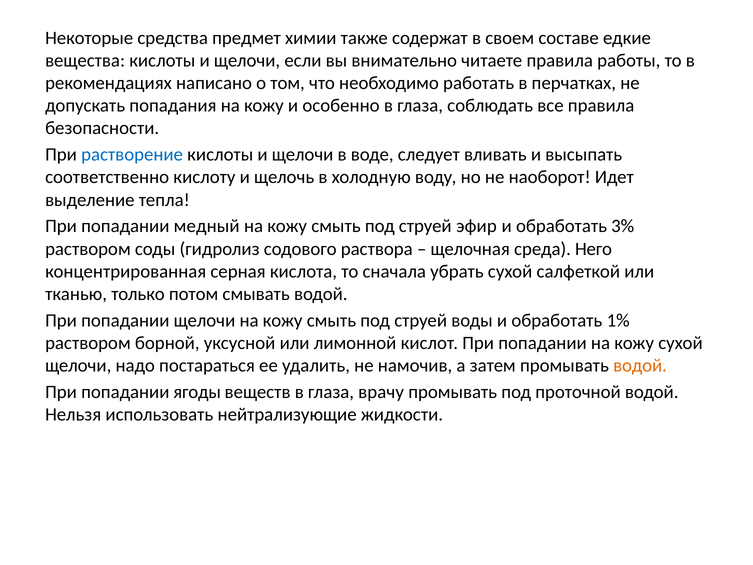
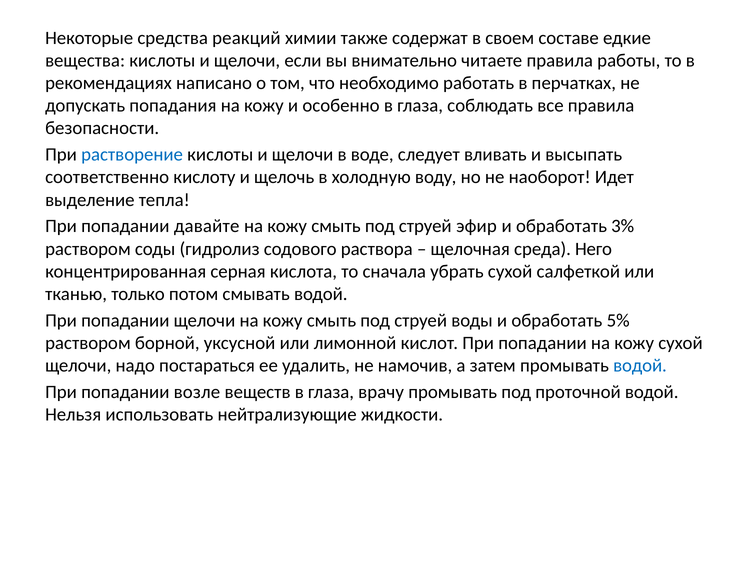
предмет: предмет -> реакций (246, 38)
медный: медный -> давайте (207, 226)
1%: 1% -> 5% (618, 320)
водой colour: orange -> blue (640, 365)
ягоды: ягоды -> возле (197, 392)
